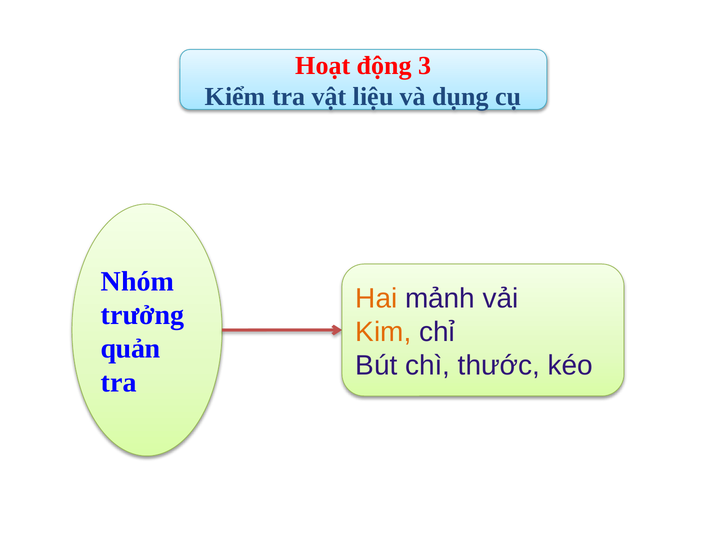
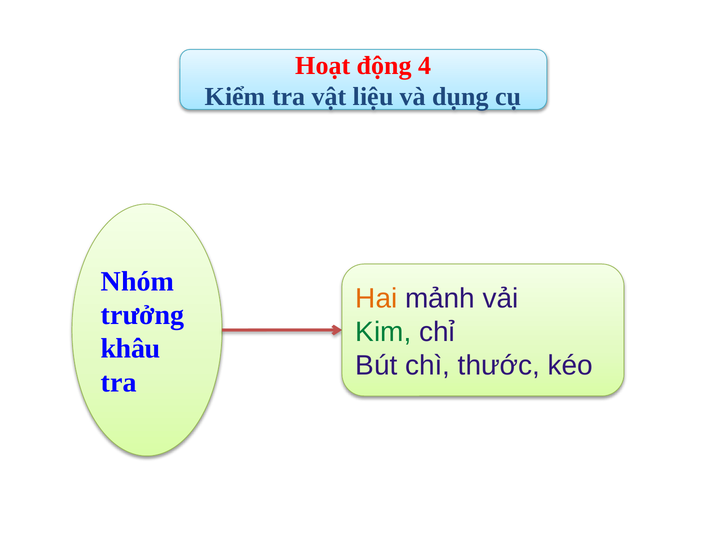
3: 3 -> 4 (425, 66)
Kim colour: orange -> green (383, 332)
quản: quản -> khâu (131, 349)
